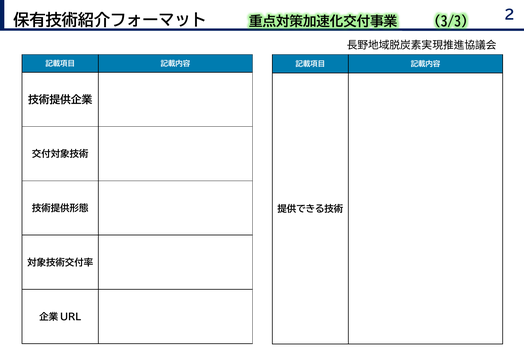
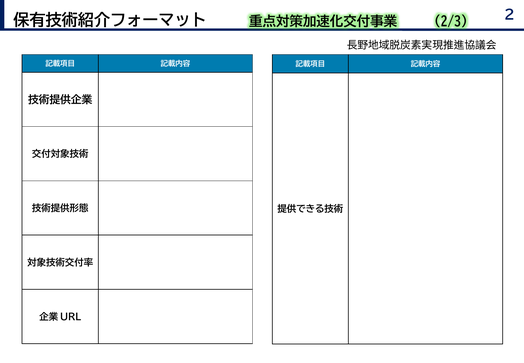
3/3: 3/3 -> 2/3 (451, 22)
